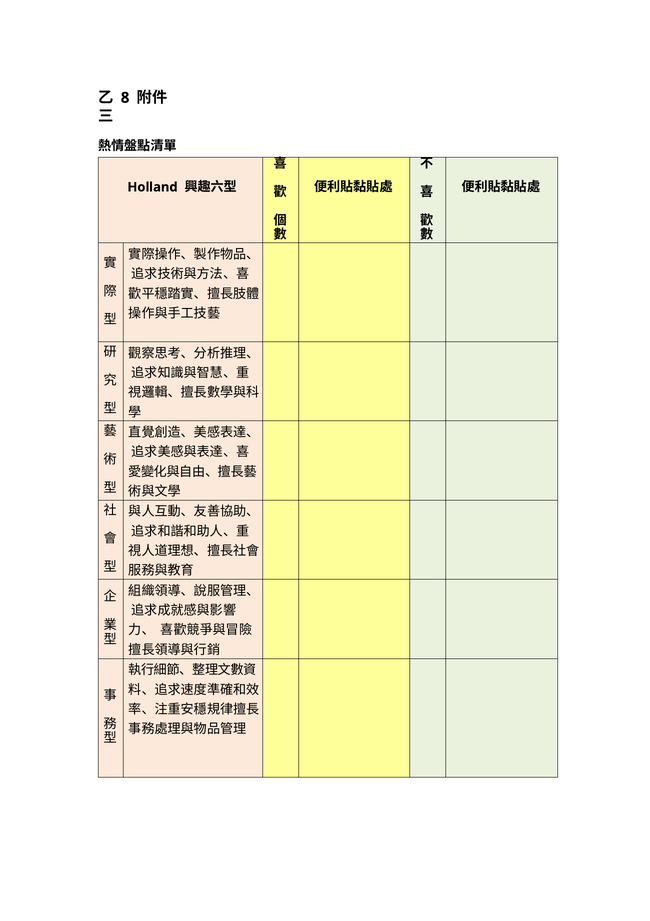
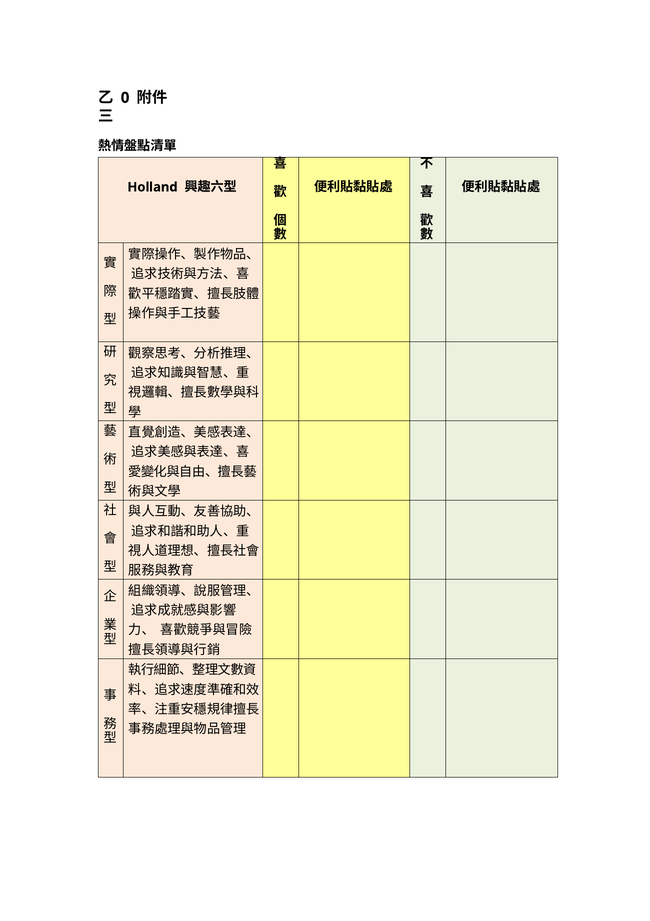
8: 8 -> 0 (125, 98)
